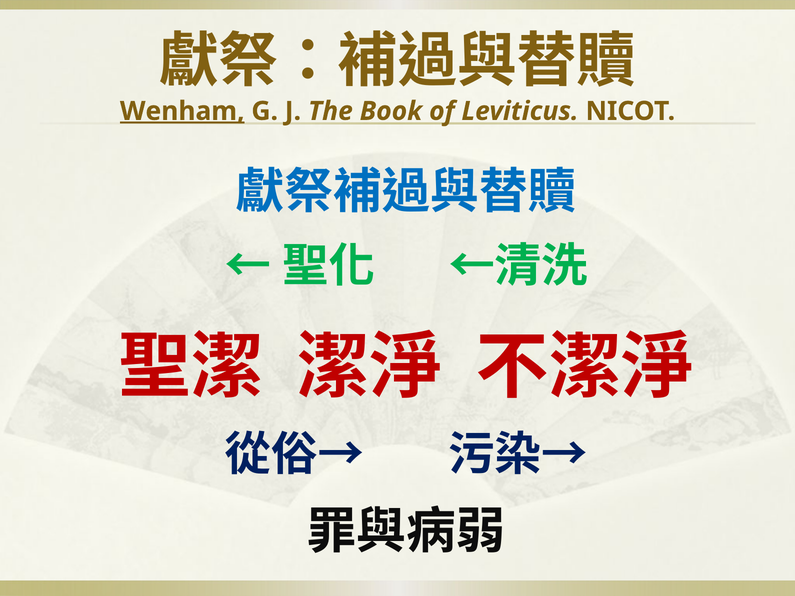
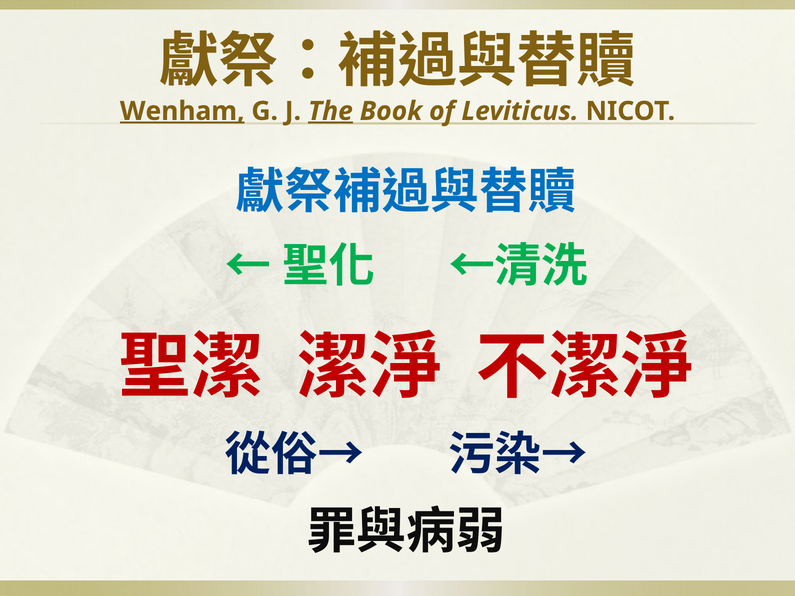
The underline: none -> present (330, 111)
